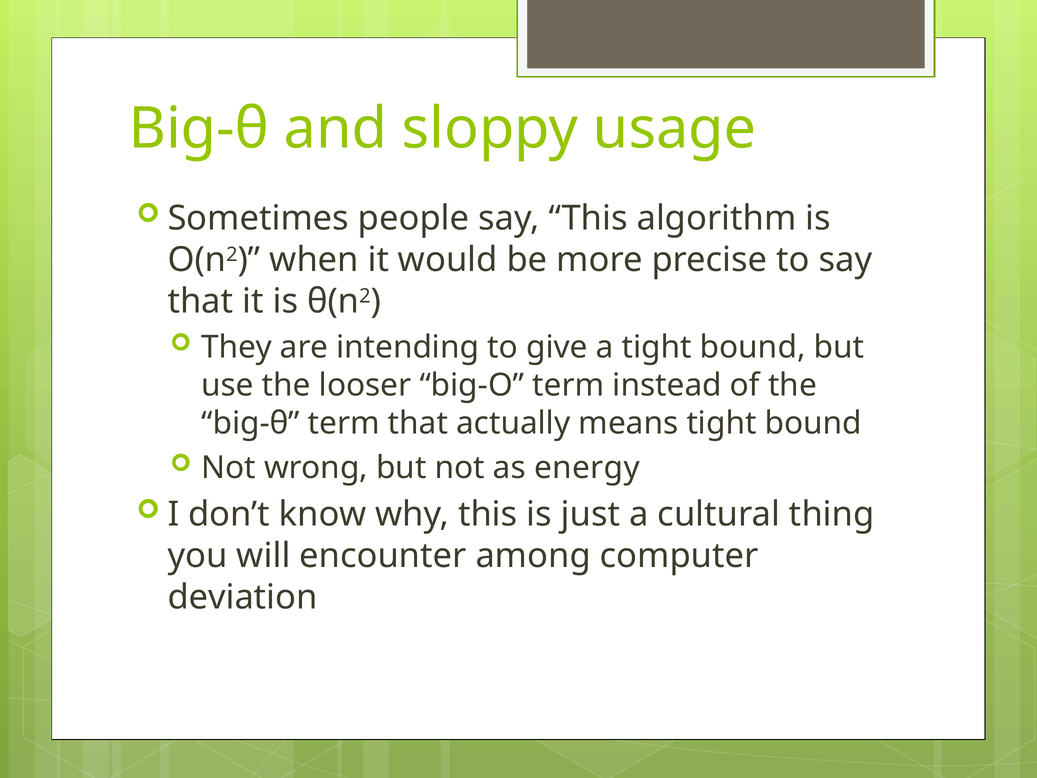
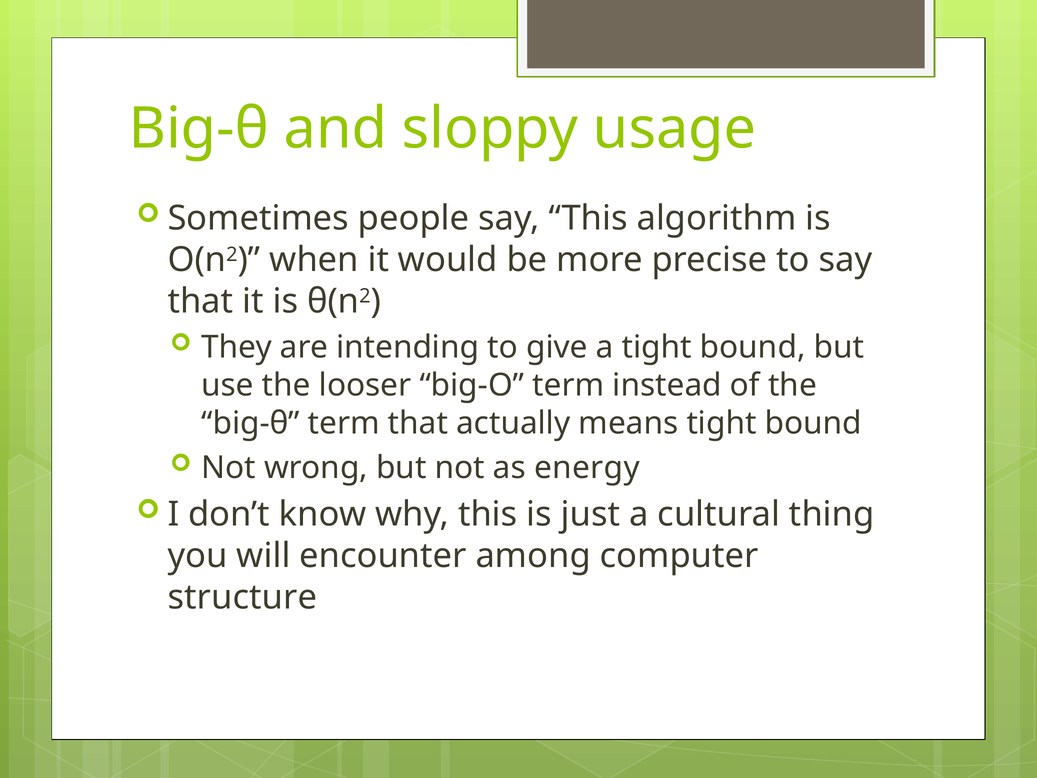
deviation: deviation -> structure (242, 597)
